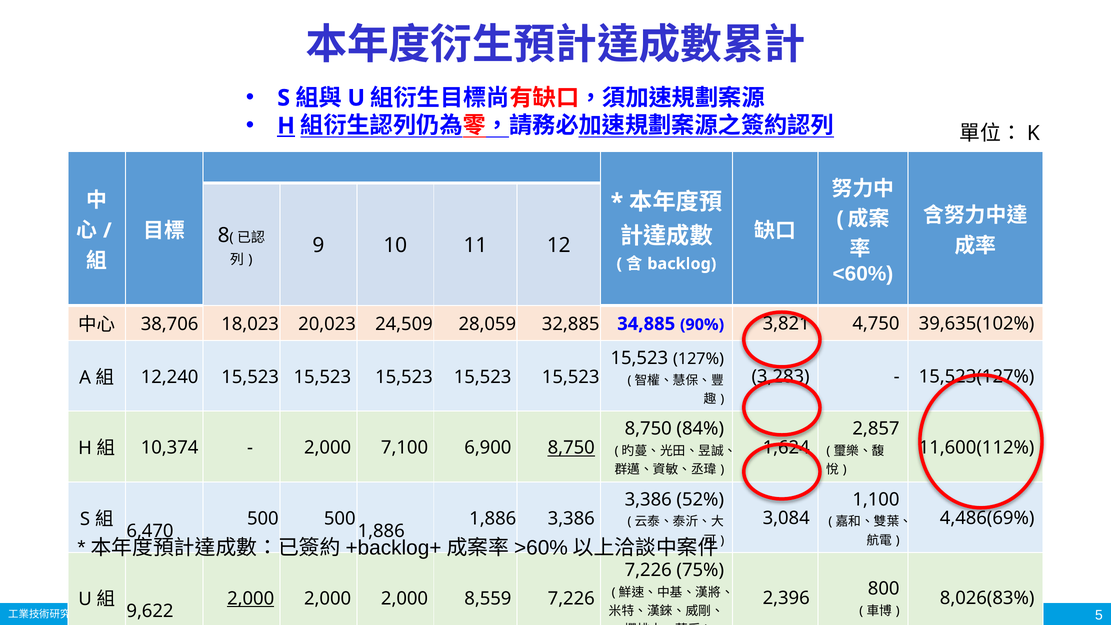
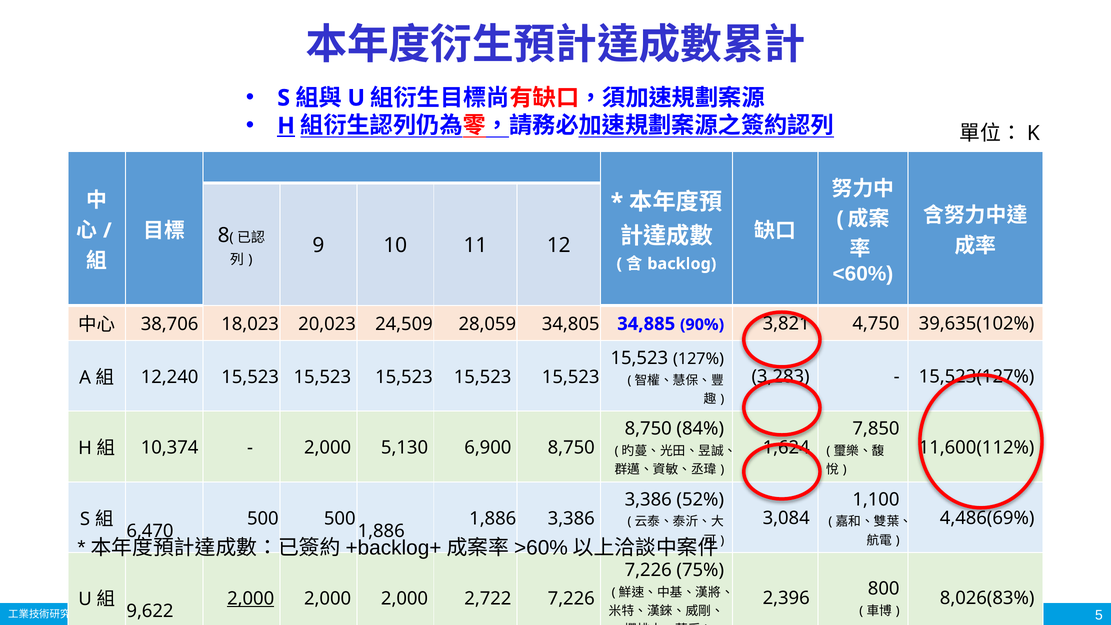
32,885: 32,885 -> 34,805 (571, 324)
2,857: 2,857 -> 7,850 (876, 429)
7,100: 7,100 -> 5,130 (405, 448)
8,750 underline: present -> none (571, 448)
8,559: 8,559 -> 2,722 (488, 598)
